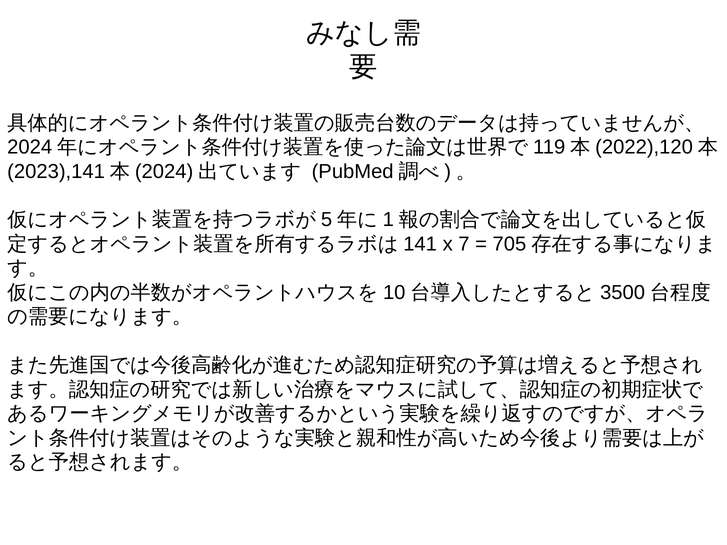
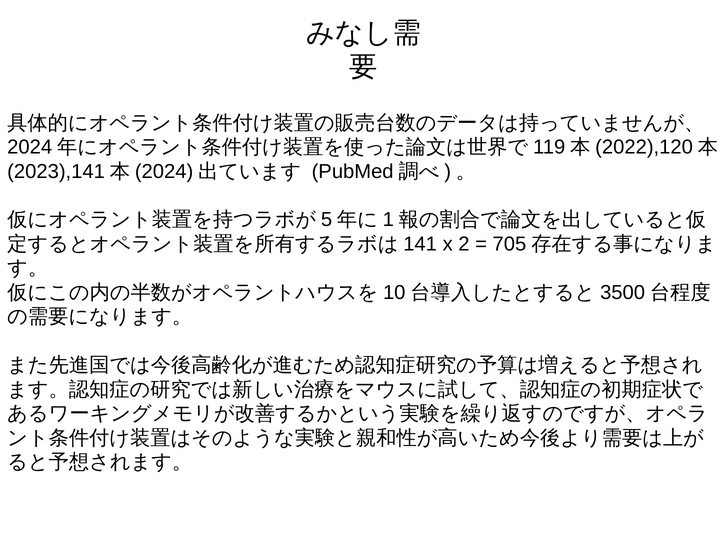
7: 7 -> 2 (464, 244)
